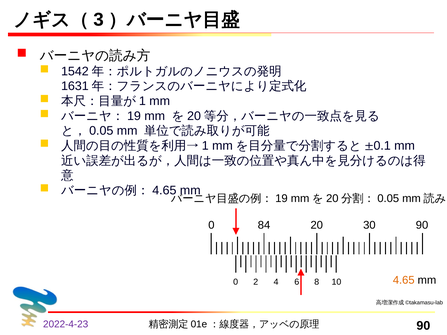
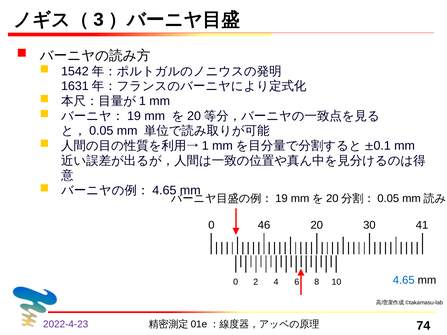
84: 84 -> 46 (264, 225)
30 90: 90 -> 41 (422, 225)
4.65 colour: orange -> blue (404, 280)
90: 90 -> 74 (423, 326)
